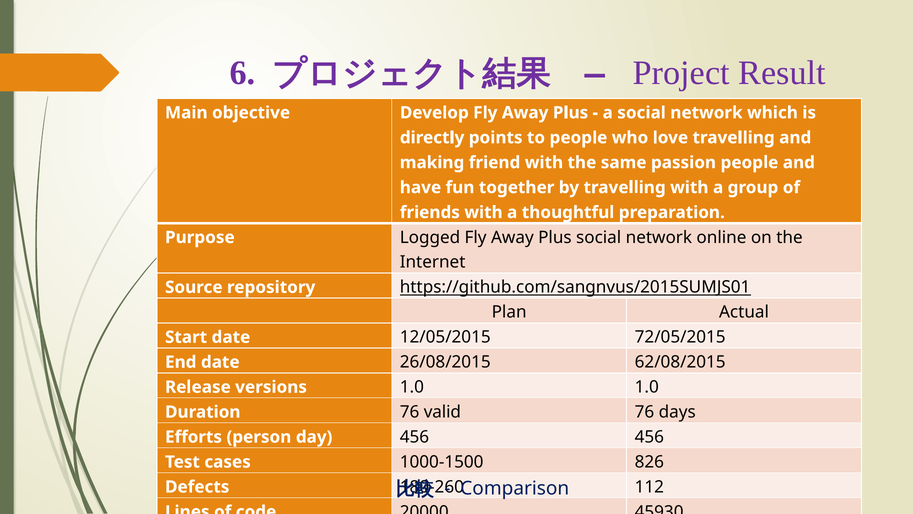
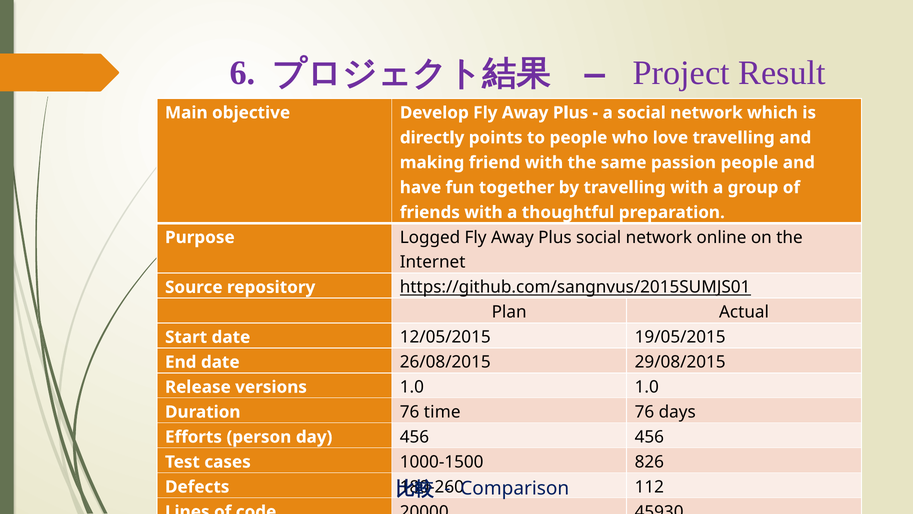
72/05/2015: 72/05/2015 -> 19/05/2015 (680, 337)
62/08/2015: 62/08/2015 -> 29/08/2015 (680, 362)
valid: valid -> time (442, 412)
